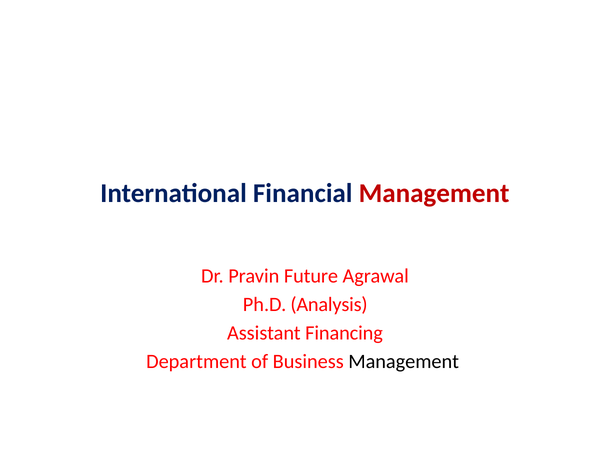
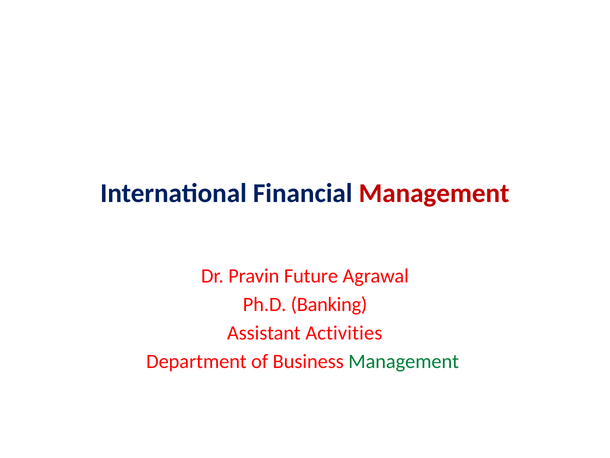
Analysis: Analysis -> Banking (329, 304)
Financing: Financing -> Activities (344, 333)
Management colour: black -> green (404, 361)
